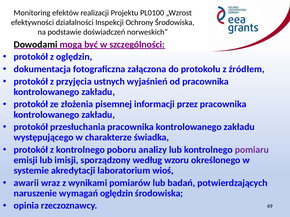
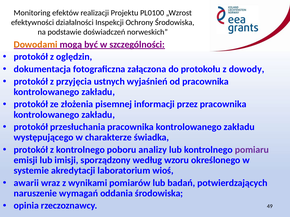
Dowodami colour: black -> orange (36, 45)
źródłem: źródłem -> dowody (247, 69)
wymagań oględzin: oględzin -> oddania (116, 194)
